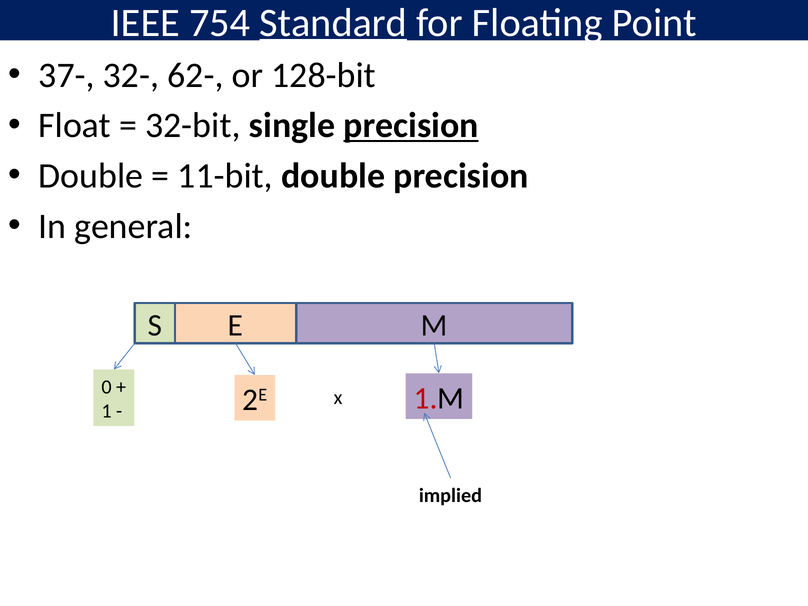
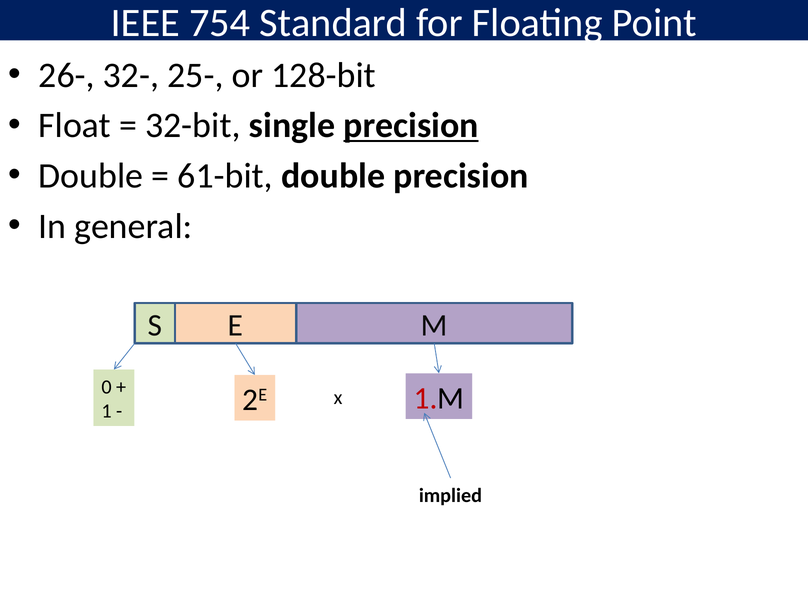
Standard underline: present -> none (333, 23)
37-: 37- -> 26- (67, 75)
62-: 62- -> 25- (195, 75)
11-bit: 11-bit -> 61-bit (225, 176)
